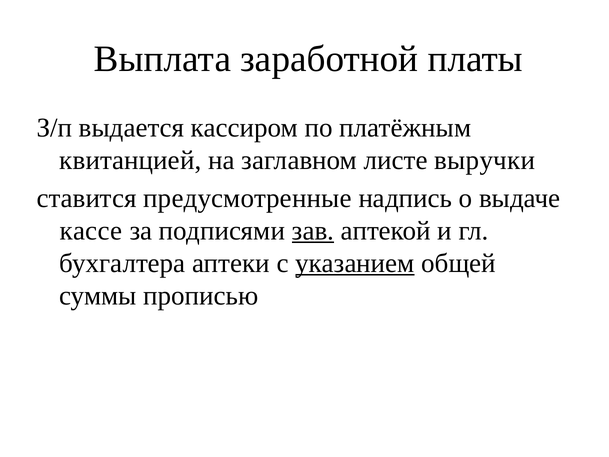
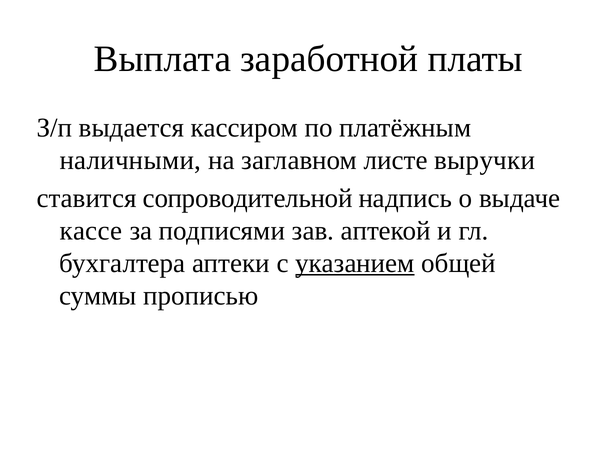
квитанцией: квитанцией -> наличными (130, 160)
предусмотренные: предусмотренные -> сопроводительной (248, 198)
зав underline: present -> none (313, 231)
